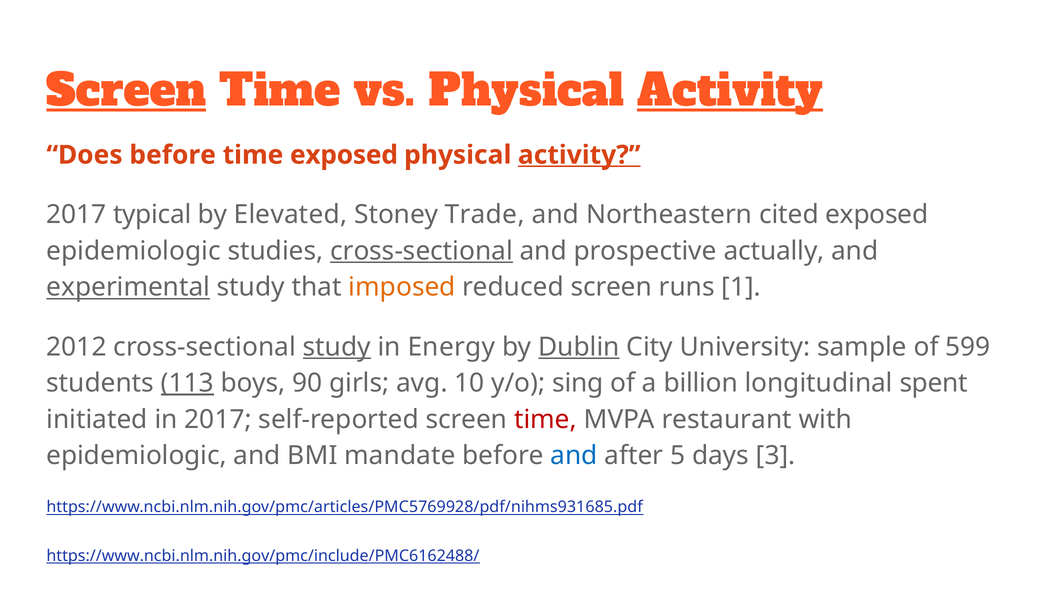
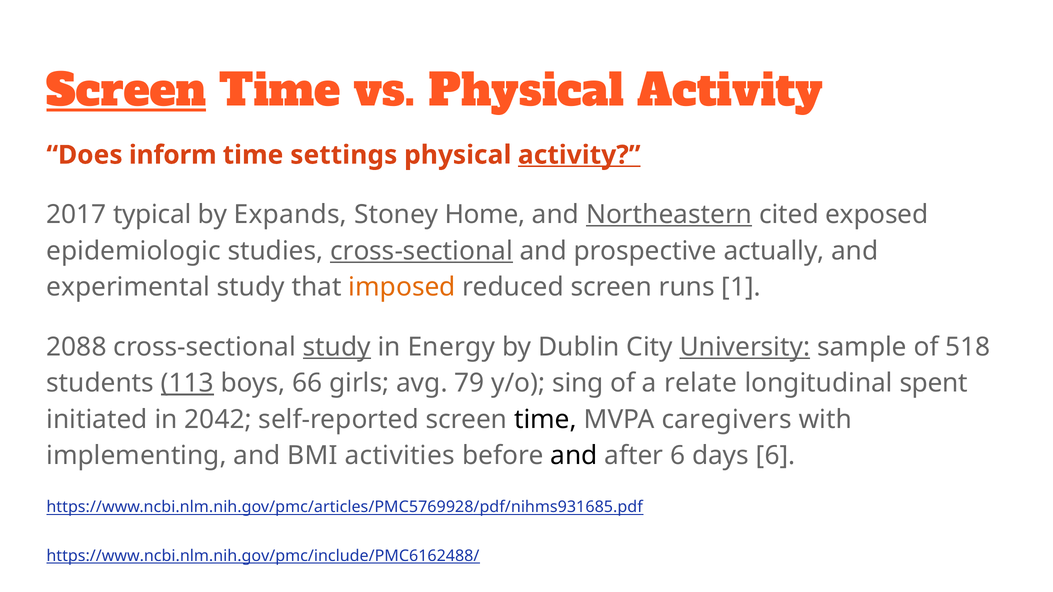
Activity underline: present -> none (730, 91)
Does before: before -> inform (173, 155)
time exposed: exposed -> settings (344, 155)
Elevated: Elevated -> Expands (290, 215)
Trade: Trade -> Home (485, 215)
Northeastern underline: none -> present (669, 215)
experimental underline: present -> none (128, 287)
2012: 2012 -> 2088 (76, 347)
Dublin underline: present -> none (579, 347)
University underline: none -> present (745, 347)
599: 599 -> 518 (968, 347)
90: 90 -> 66 (307, 383)
10: 10 -> 79 (469, 383)
billion: billion -> relate (701, 383)
in 2017: 2017 -> 2042 (218, 420)
time colour: red -> black (545, 420)
restaurant: restaurant -> caregivers (727, 420)
epidemiologic: epidemiologic -> implementing (137, 456)
mandate: mandate -> activities (400, 456)
and colour: blue -> black (574, 456)
after 5: 5 -> 6 (678, 456)
days 3: 3 -> 6 (776, 456)
